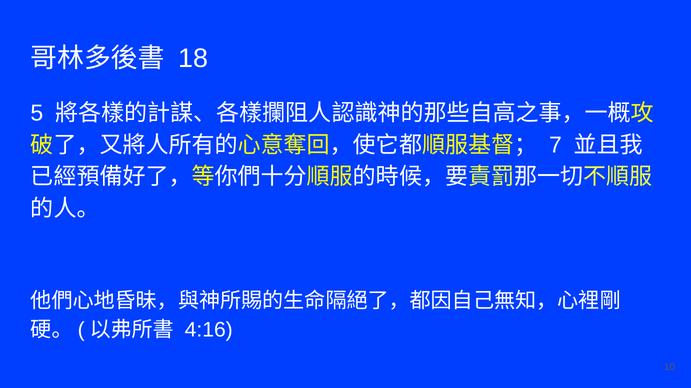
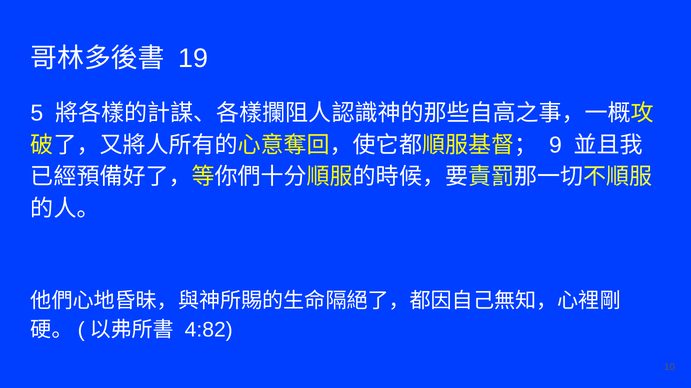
18: 18 -> 19 (193, 59)
7: 7 -> 9 (556, 145)
4:16: 4:16 -> 4:82 (209, 331)
